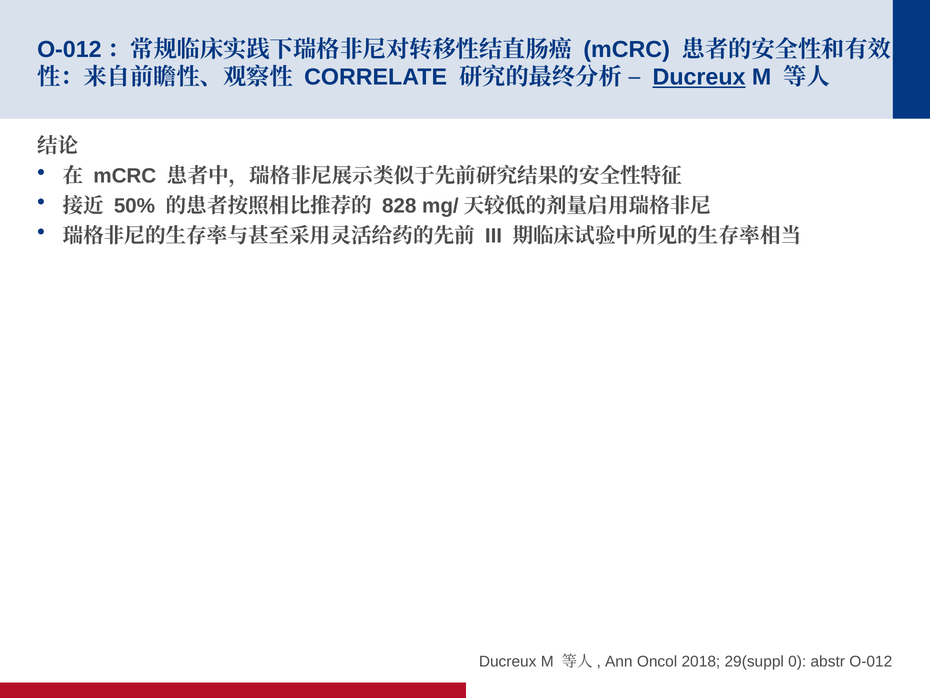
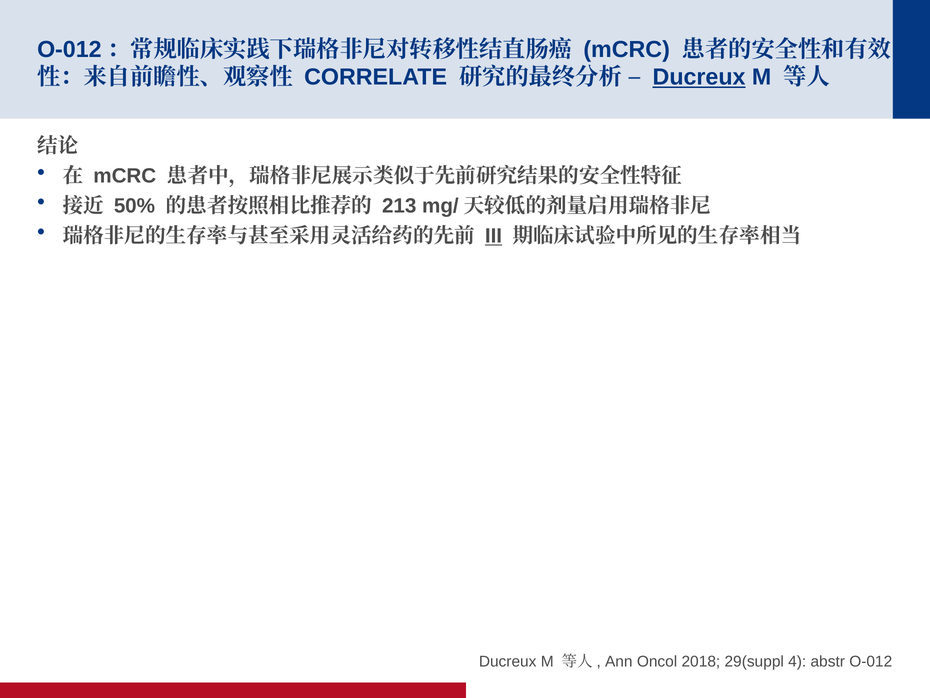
828: 828 -> 213 (399, 206)
III underline: none -> present (494, 236)
0: 0 -> 4 (797, 661)
